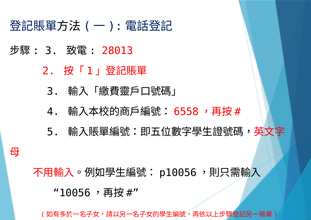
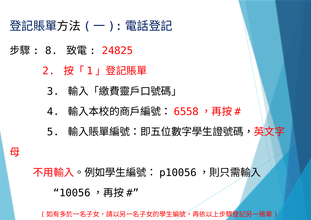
3: 3 -> 8 (51, 51)
28013: 28013 -> 24825 (117, 51)
